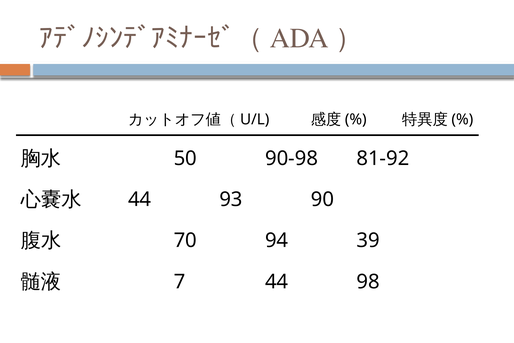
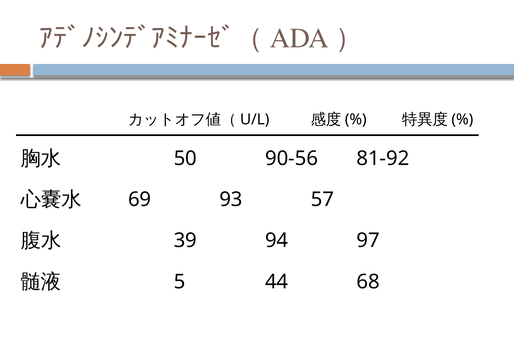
90-98: 90-98 -> 90-56 (292, 158)
44: 44 -> 69 (140, 199)
90: 90 -> 57 (322, 199)
70: 70 -> 39 (185, 240)
39: 39 -> 97 (368, 240)
7: 7 -> 5 (179, 281)
98: 98 -> 68 (368, 281)
